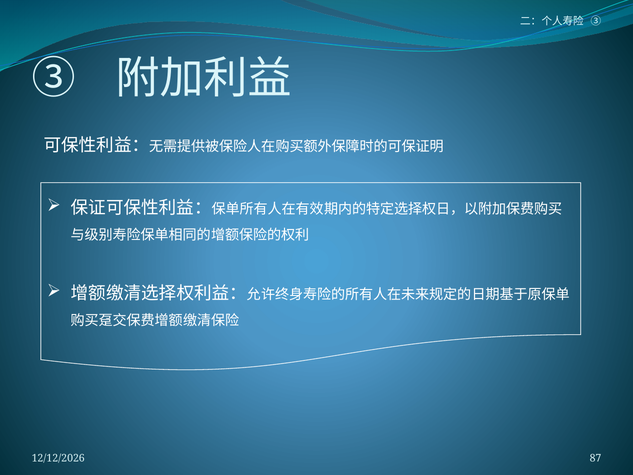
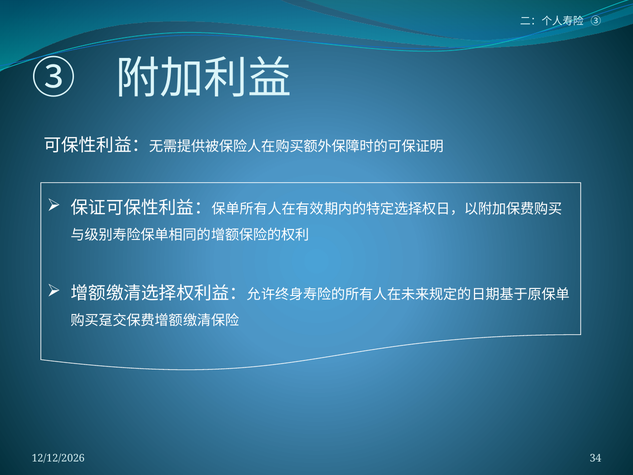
87: 87 -> 34 (596, 458)
